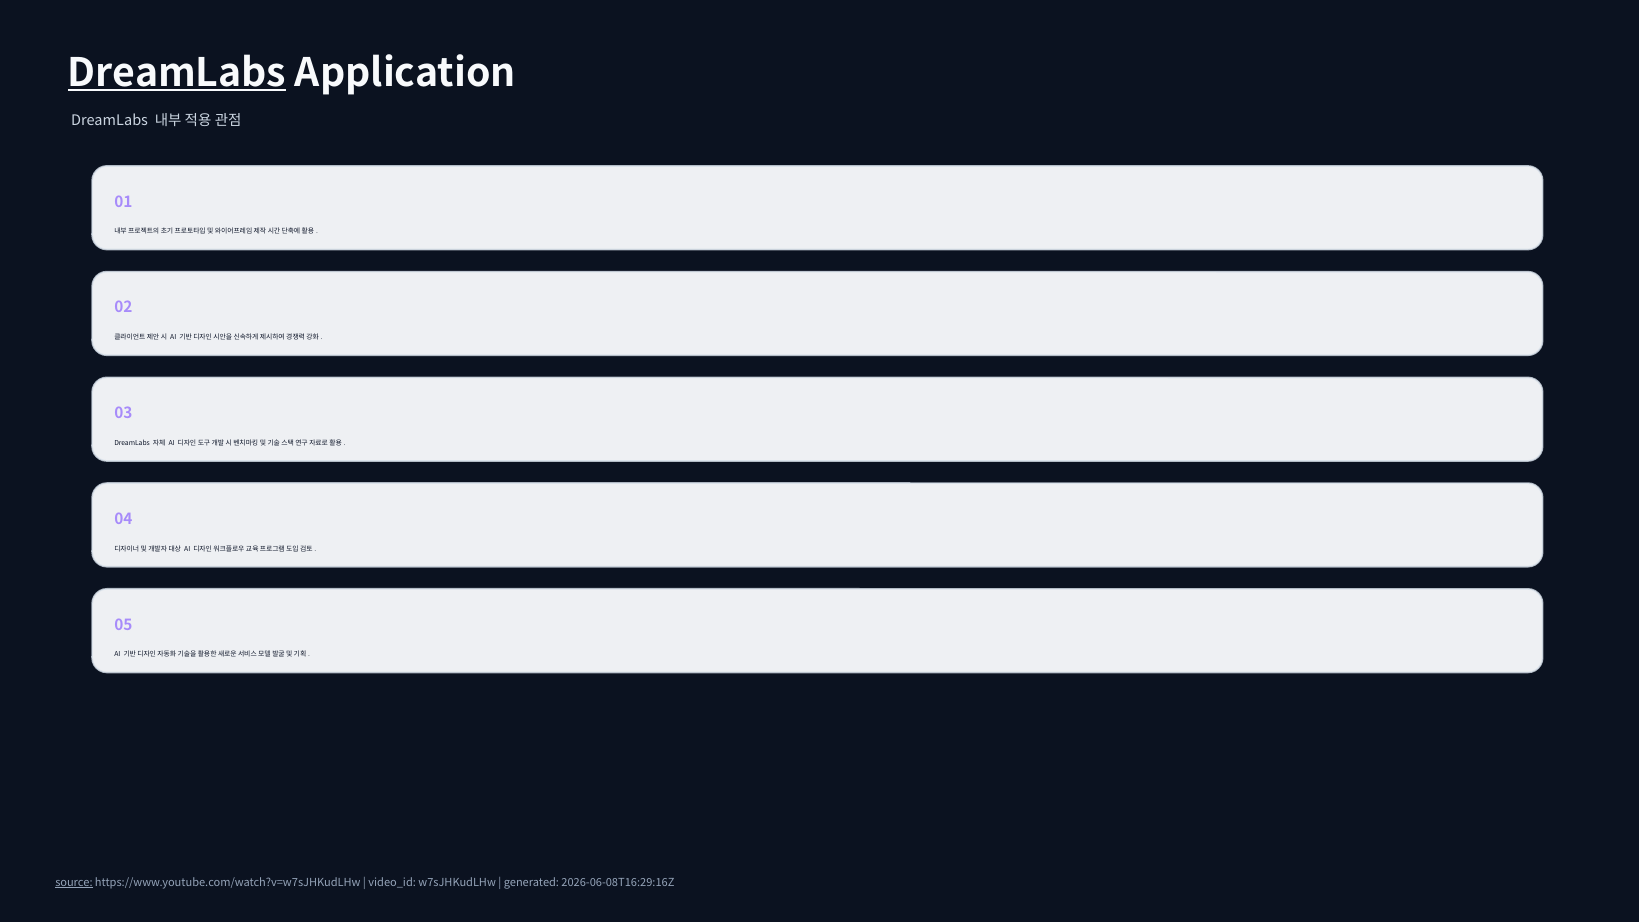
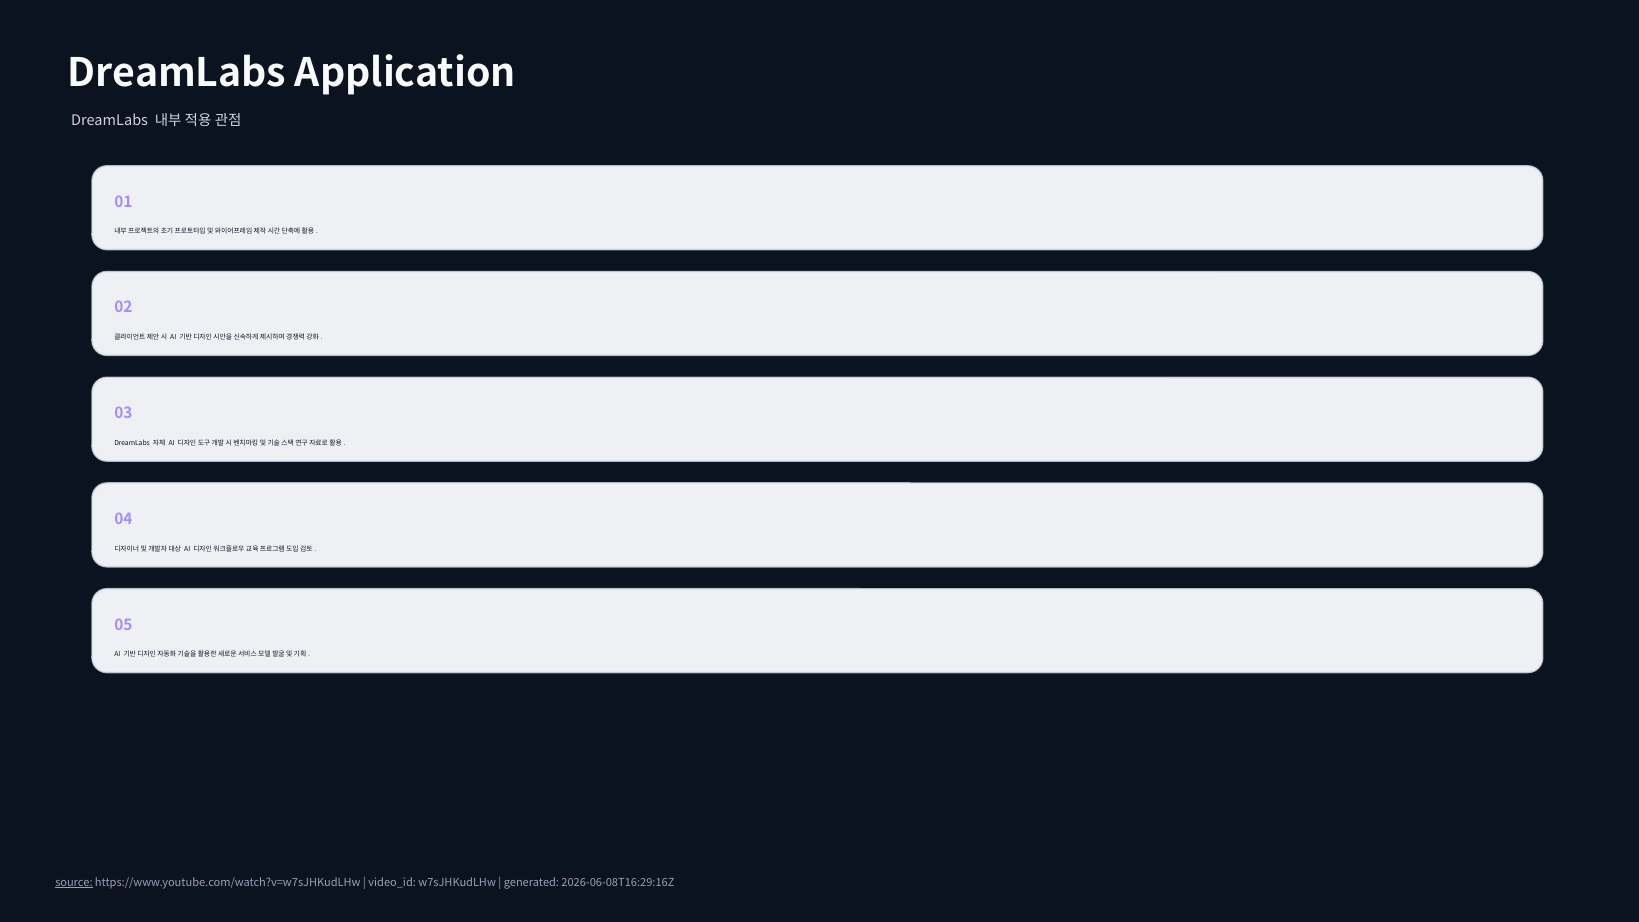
DreamLabs underline: present -> none (177, 73)
